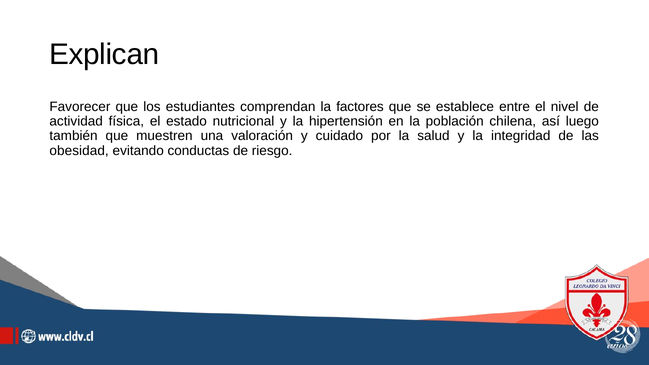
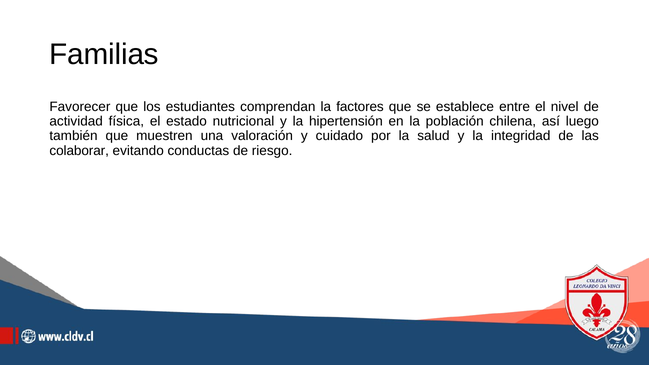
Explican: Explican -> Familias (104, 55)
obesidad: obesidad -> colaborar (79, 151)
